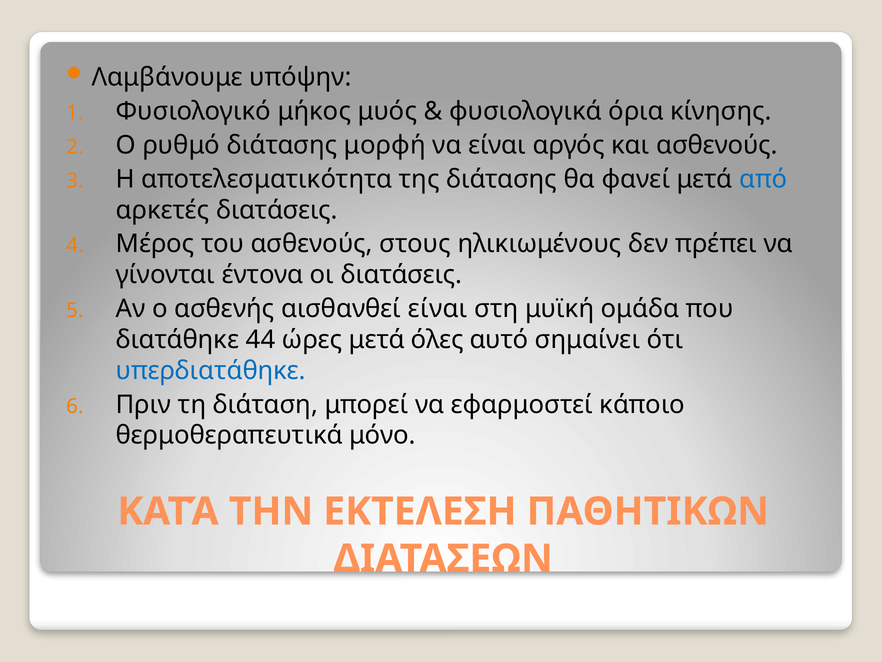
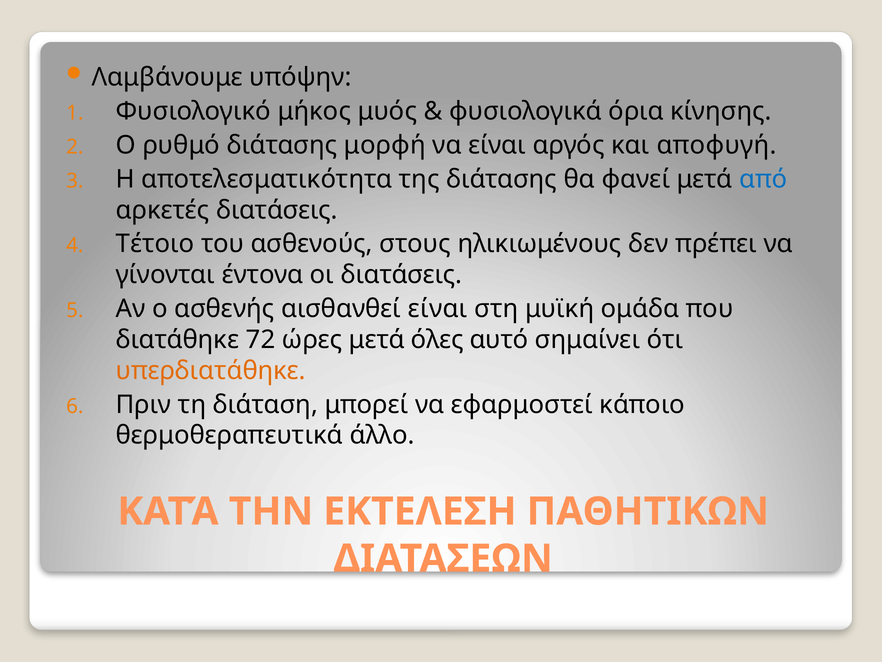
και ασθενούς: ασθενούς -> αποφυγή (717, 145)
Μέρος: Μέρος -> Τέτοιο (155, 244)
44: 44 -> 72 (261, 339)
υπερδιατάθηκε colour: blue -> orange (211, 370)
μόνο: μόνο -> άλλο (382, 435)
